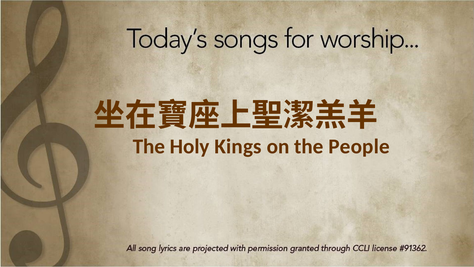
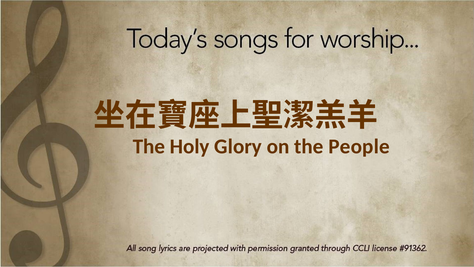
Kings: Kings -> Glory (238, 146)
